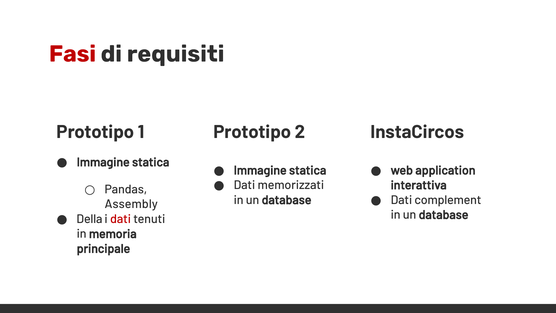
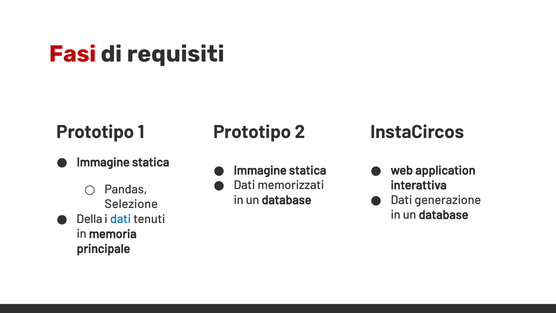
complement: complement -> generazione (448, 200)
Assembly: Assembly -> Selezione (131, 204)
dati colour: red -> blue (121, 219)
